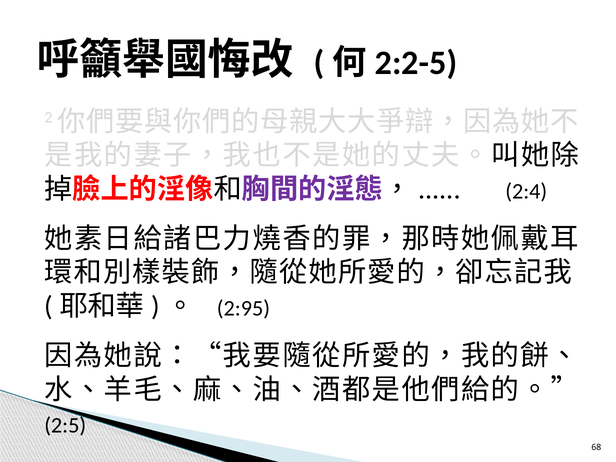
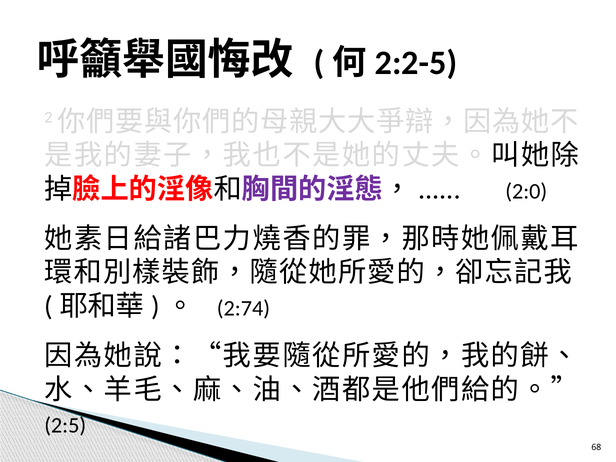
2:4: 2:4 -> 2:0 (526, 191)
2:95: 2:95 -> 2:74 (243, 309)
